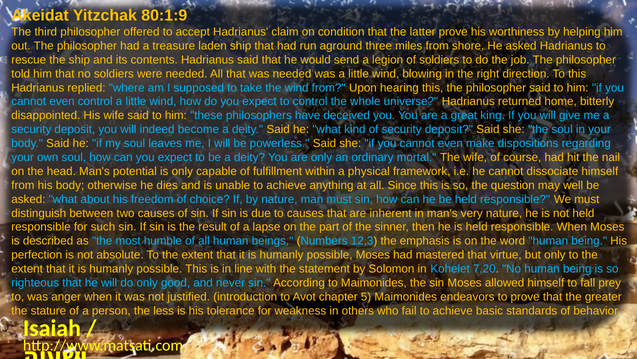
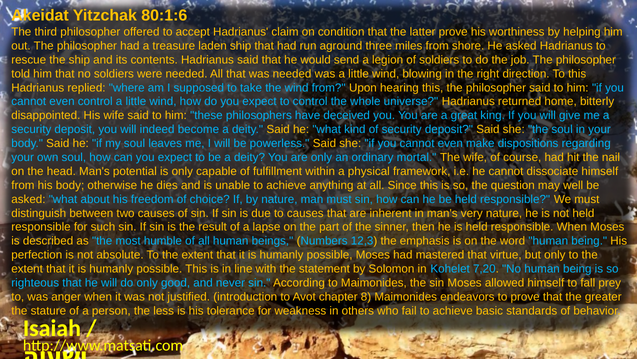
80:1:9: 80:1:9 -> 80:1:6 (164, 16)
5: 5 -> 8 (366, 296)
